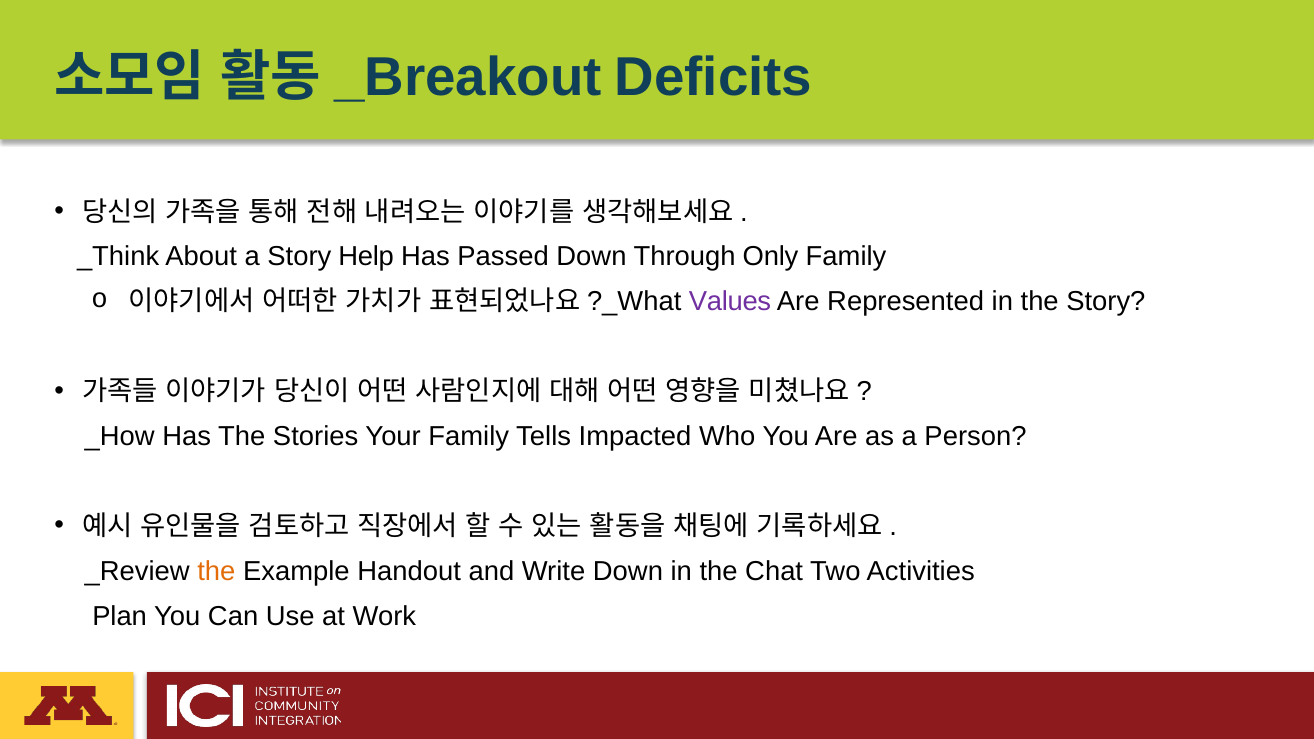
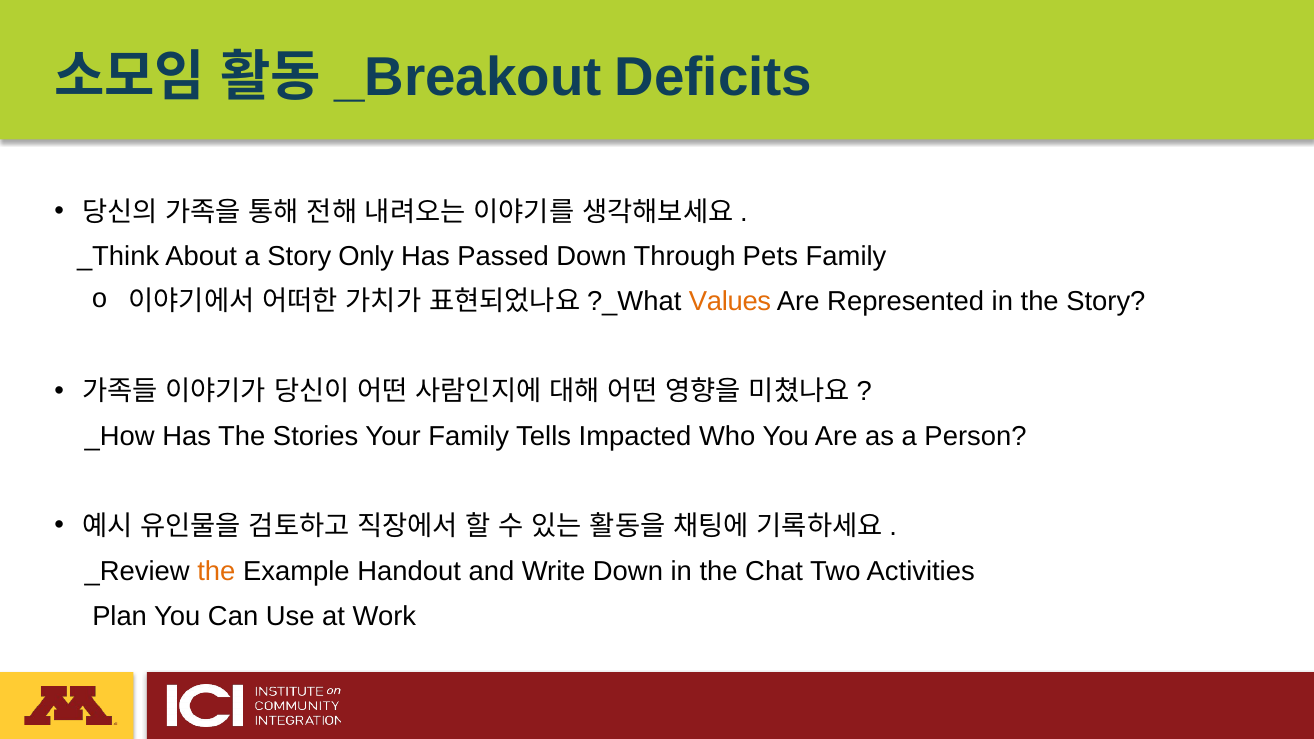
Help: Help -> Only (366, 257)
Only: Only -> Pets (770, 257)
Values colour: purple -> orange (730, 302)
